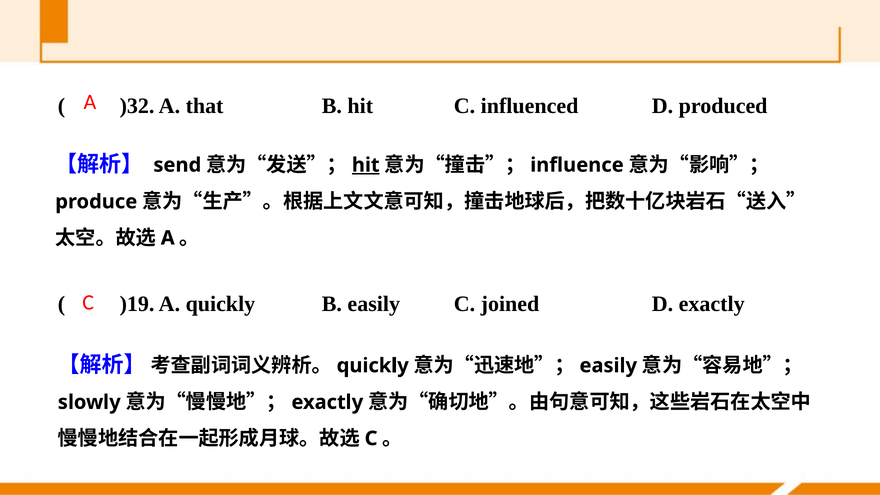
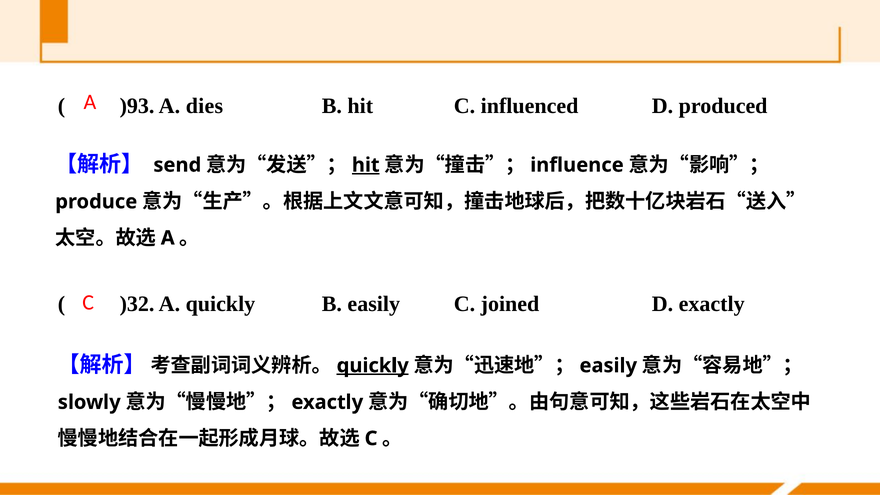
)32: )32 -> )93 (137, 106)
that: that -> dies (204, 106)
)19: )19 -> )32 (137, 304)
quickly underline: none -> present (373, 366)
